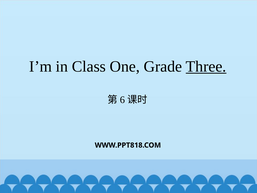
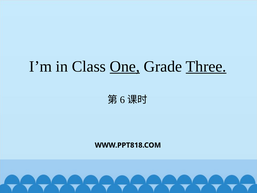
One underline: none -> present (125, 66)
